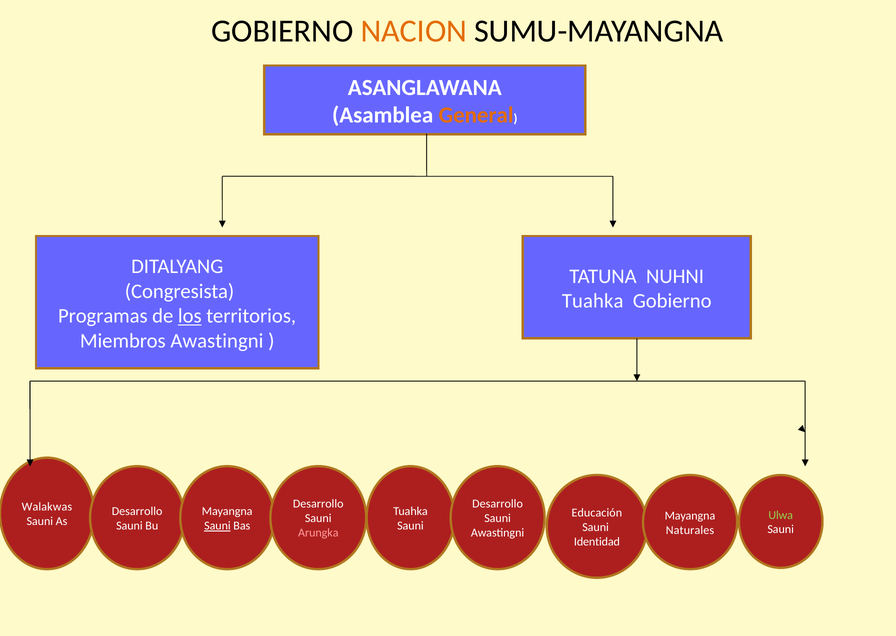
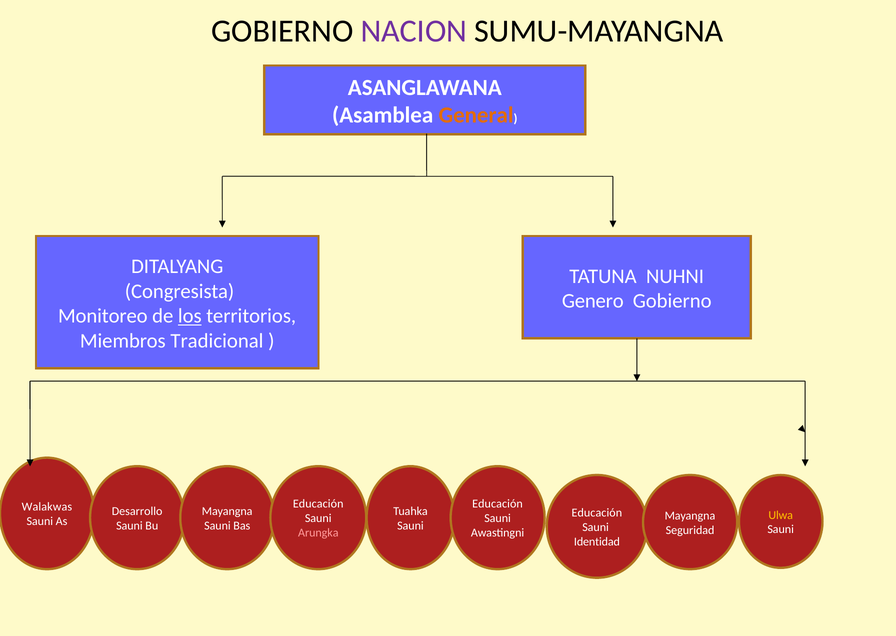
NACION colour: orange -> purple (414, 31)
Tuahka: Tuahka -> Genero (593, 301)
Programas: Programas -> Monitoreo (103, 316)
Miembros Awastingni: Awastingni -> Tradicional (217, 341)
Desarrollo: Desarrollo -> Educación (318, 504)
Desarrollo: Desarrollo -> Educación (498, 504)
Ulwa colour: light green -> yellow (781, 515)
Sauni underline: present -> none (217, 525)
Naturales: Naturales -> Seguridad (690, 530)
